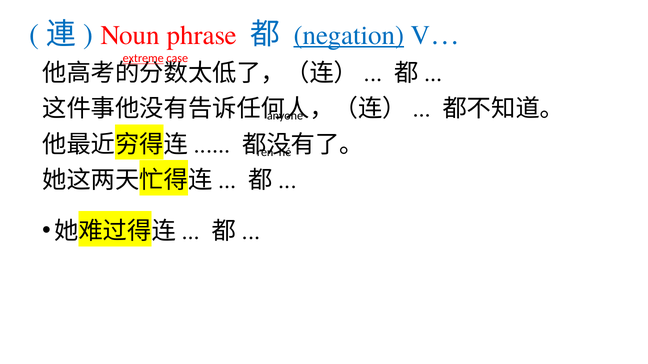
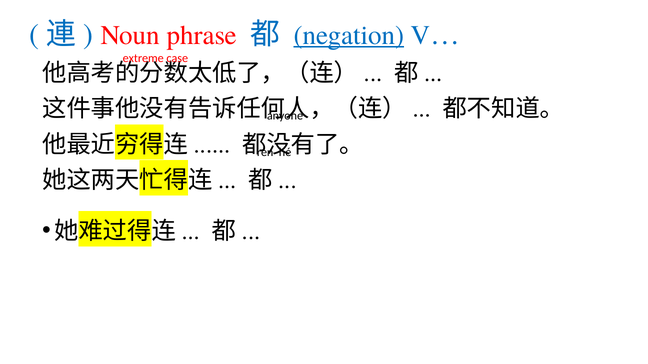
extreme underline: present -> none (143, 58)
